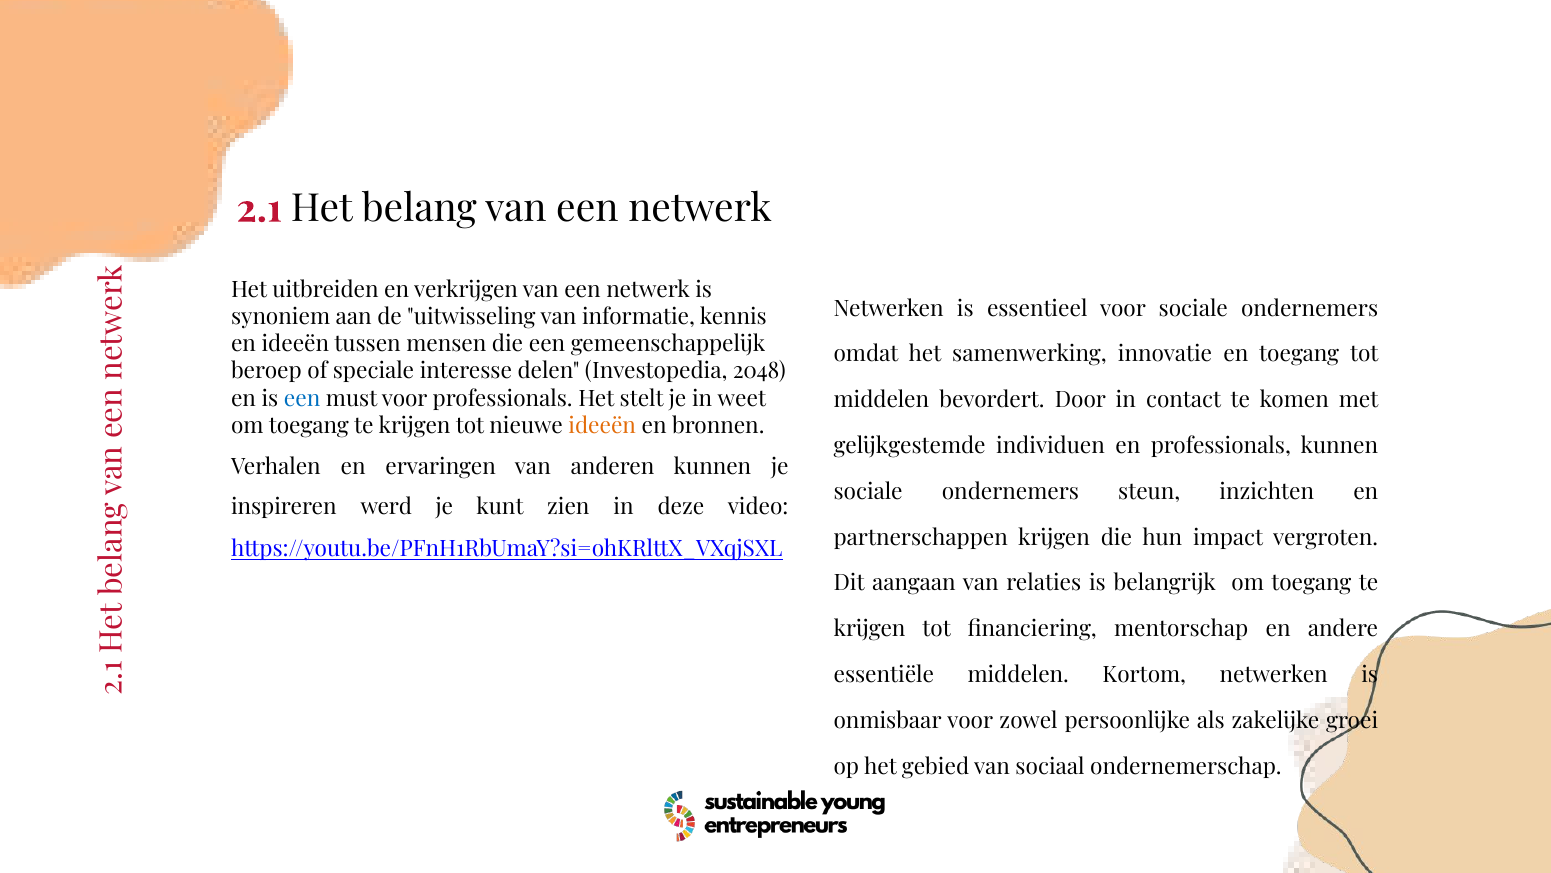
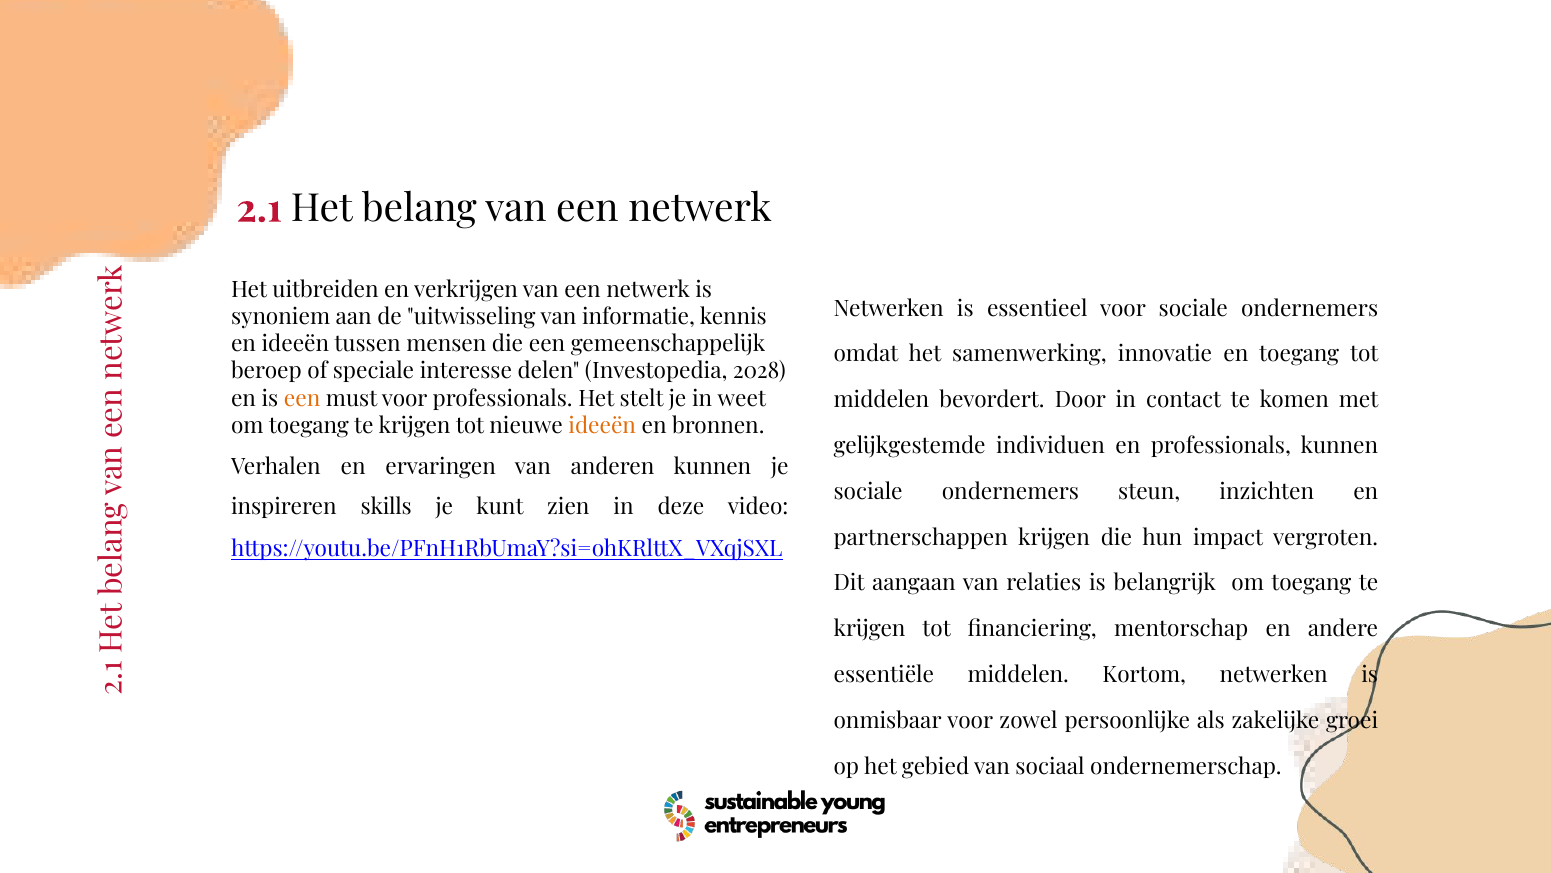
2048: 2048 -> 2028 (759, 371)
een colour: blue -> orange (302, 398)
werd: werd -> skills (386, 507)
